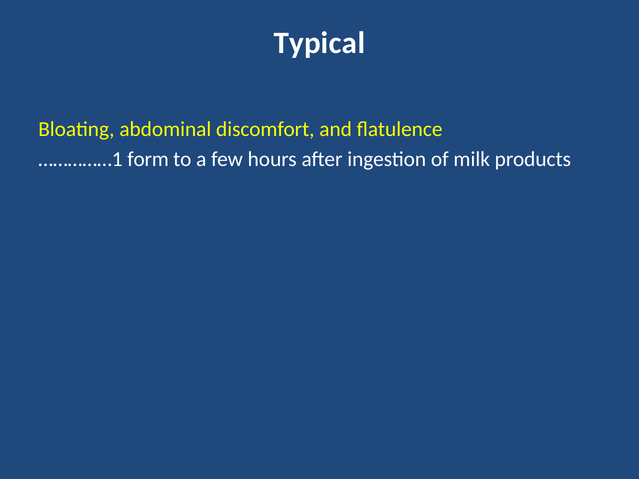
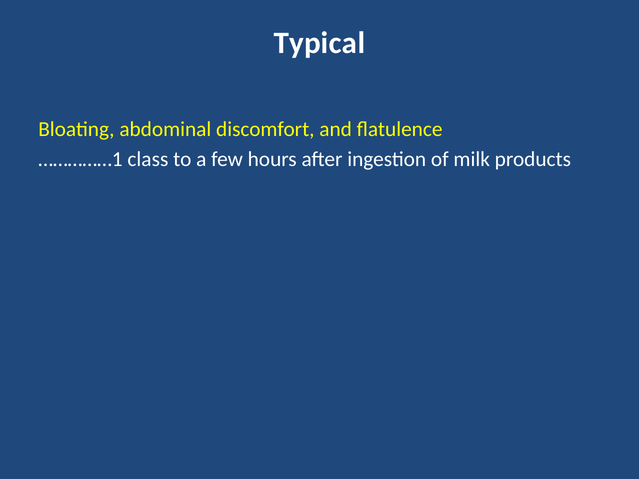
form: form -> class (148, 159)
